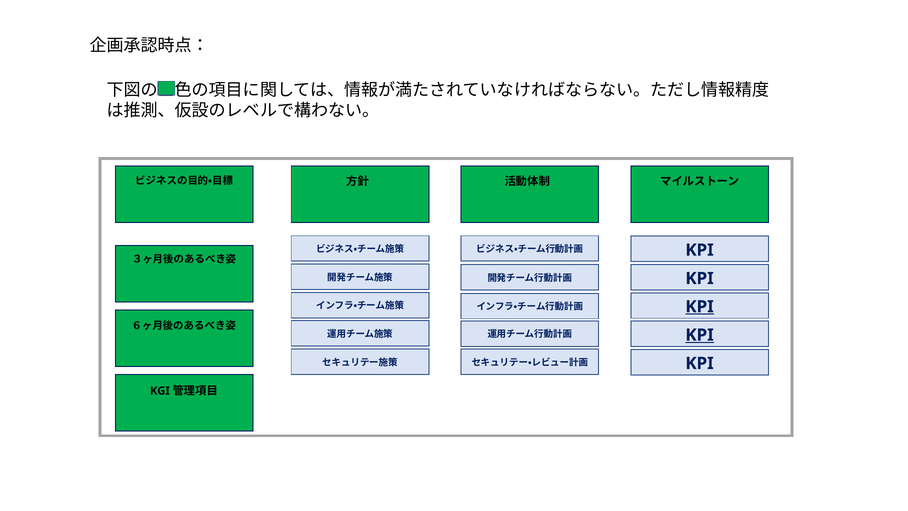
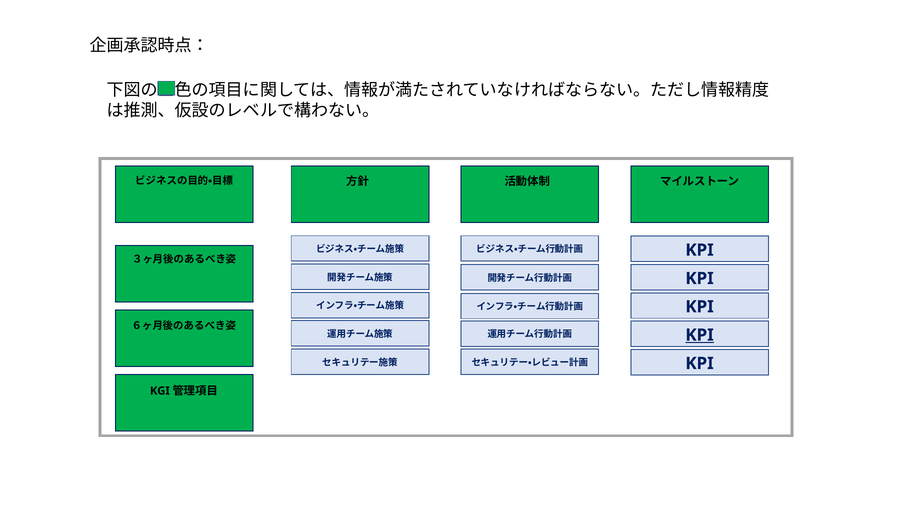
KPI underline: present -> none (700, 307)
